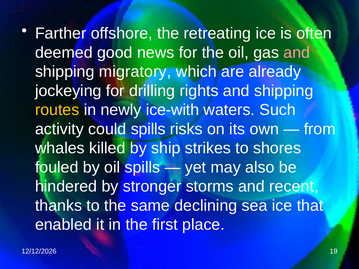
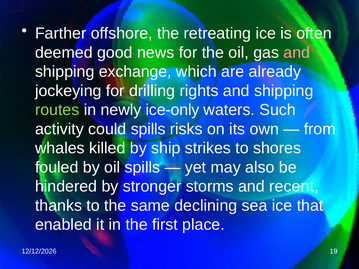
migratory: migratory -> exchange (135, 72)
routes colour: yellow -> light green (57, 110)
ice-with: ice-with -> ice-only (173, 110)
